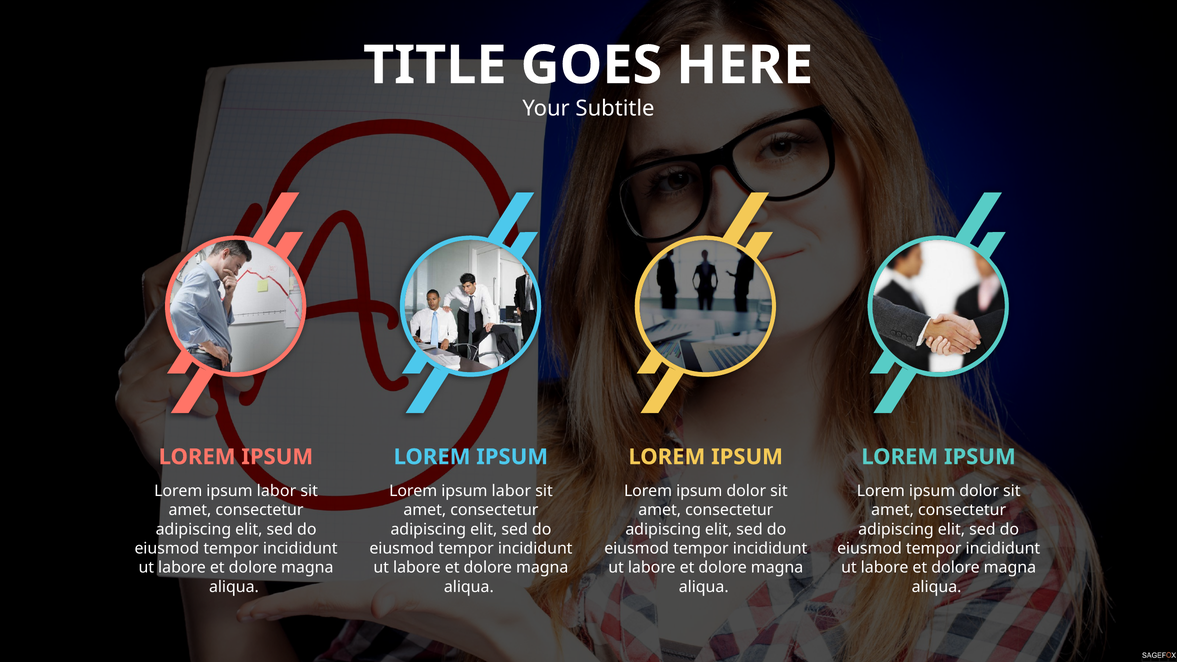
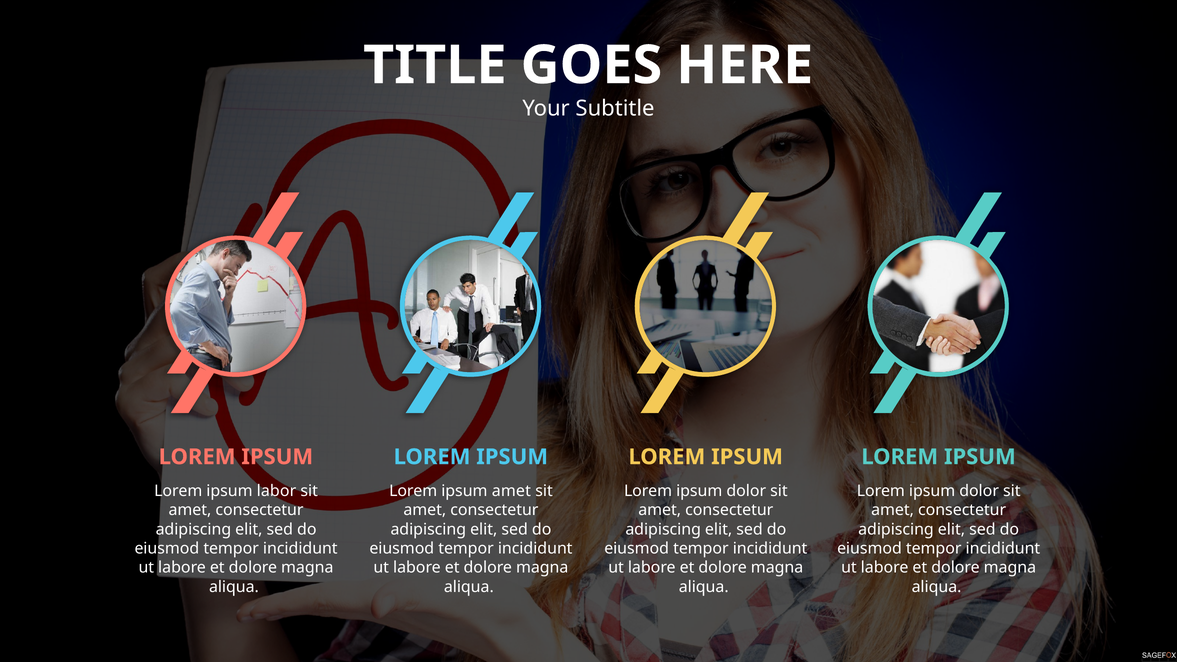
labor: labor -> amet (511, 491)
